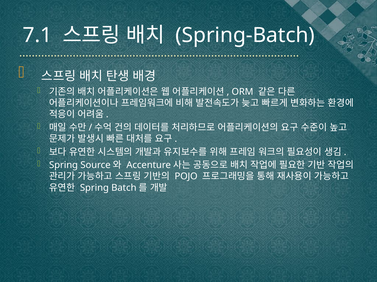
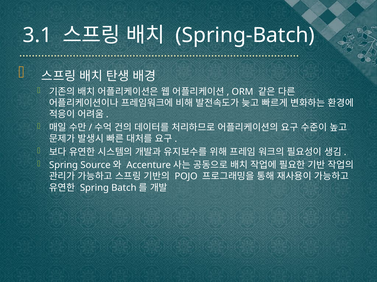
7.1: 7.1 -> 3.1 (37, 35)
